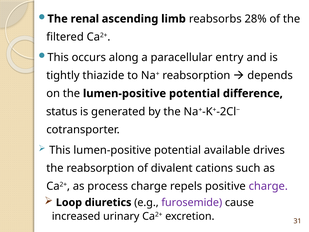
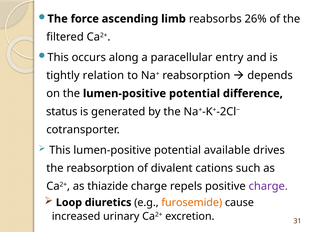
renal: renal -> force (85, 19)
28%: 28% -> 26% (256, 19)
thiazide: thiazide -> relation (103, 75)
process: process -> thiazide (108, 186)
furosemide colour: purple -> orange (192, 202)
